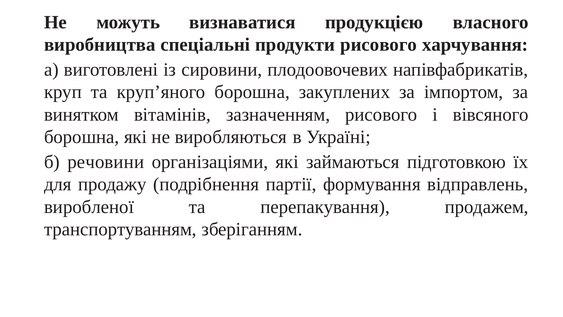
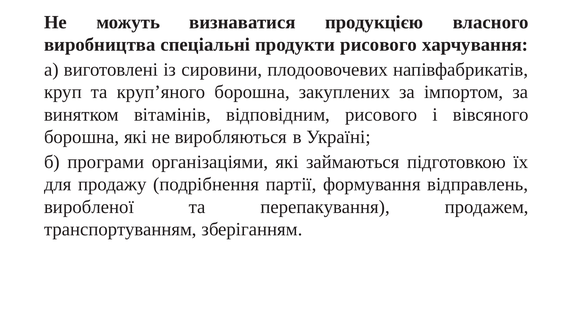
зазначенням: зазначенням -> відповідним (278, 114)
речовини: речовини -> програми (106, 162)
